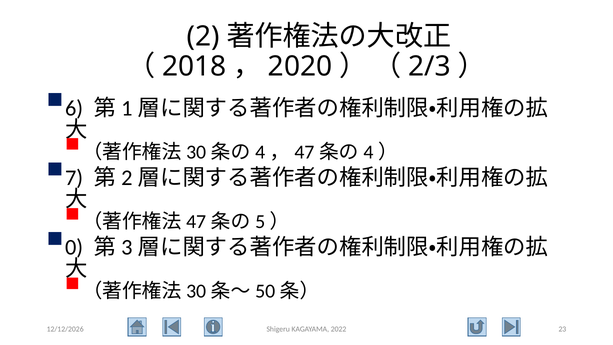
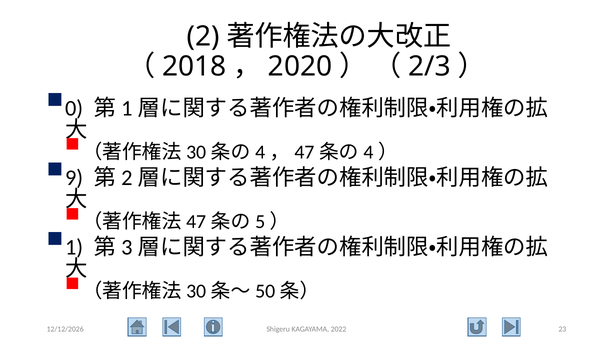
6: 6 -> 0 (74, 108)
7: 7 -> 9 (74, 178)
0: 0 -> 1 (74, 247)
